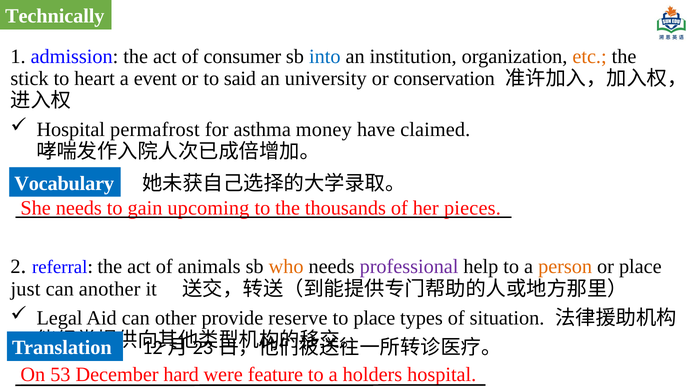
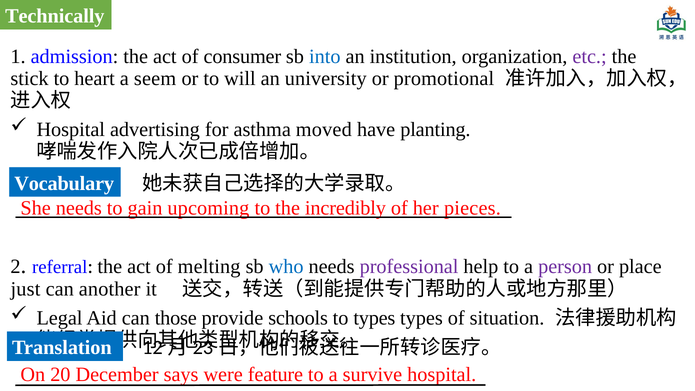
etc colour: orange -> purple (590, 57)
event: event -> seem (155, 79)
said: said -> will (240, 79)
conservation: conservation -> promotional (444, 79)
permafrost: permafrost -> advertising (155, 130)
money: money -> moved (324, 130)
claimed: claimed -> planting (435, 130)
thousands: thousands -> incredibly (345, 208)
animals: animals -> melting (209, 267)
who colour: orange -> blue (286, 267)
person colour: orange -> purple (565, 267)
other: other -> those (176, 318)
reserve: reserve -> schools (298, 318)
to place: place -> types (374, 318)
53: 53 -> 20 (60, 374)
hard: hard -> says (181, 374)
holders: holders -> survive (372, 374)
